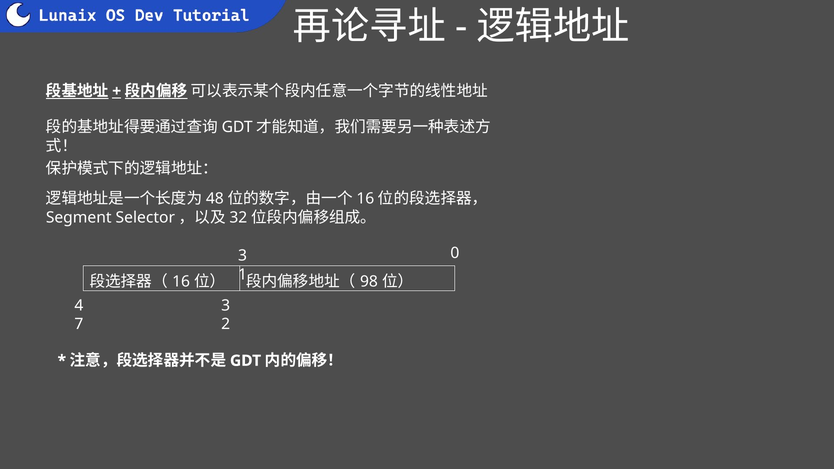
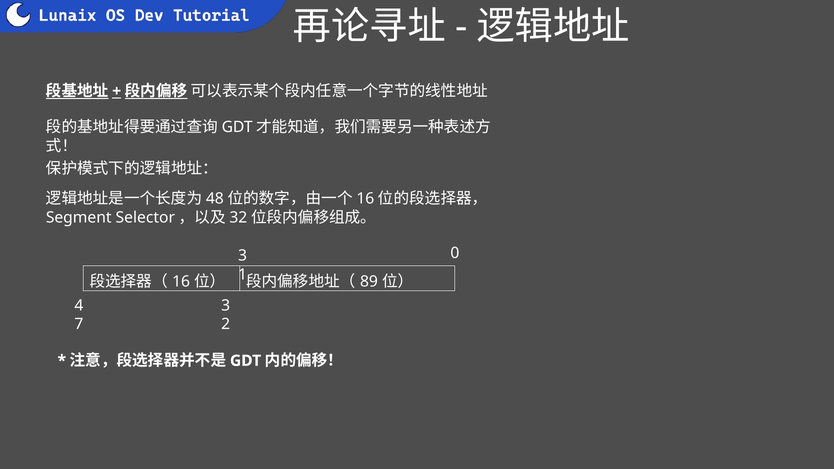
98: 98 -> 89 (369, 282)
